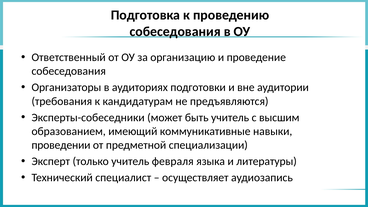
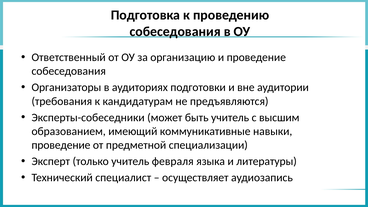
проведении: проведении -> проведение (61, 145)
